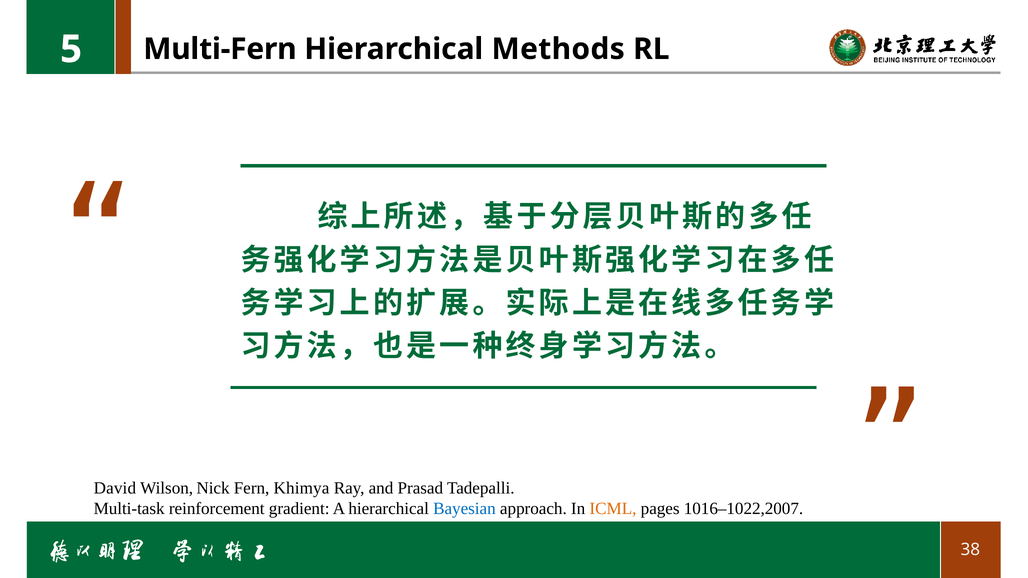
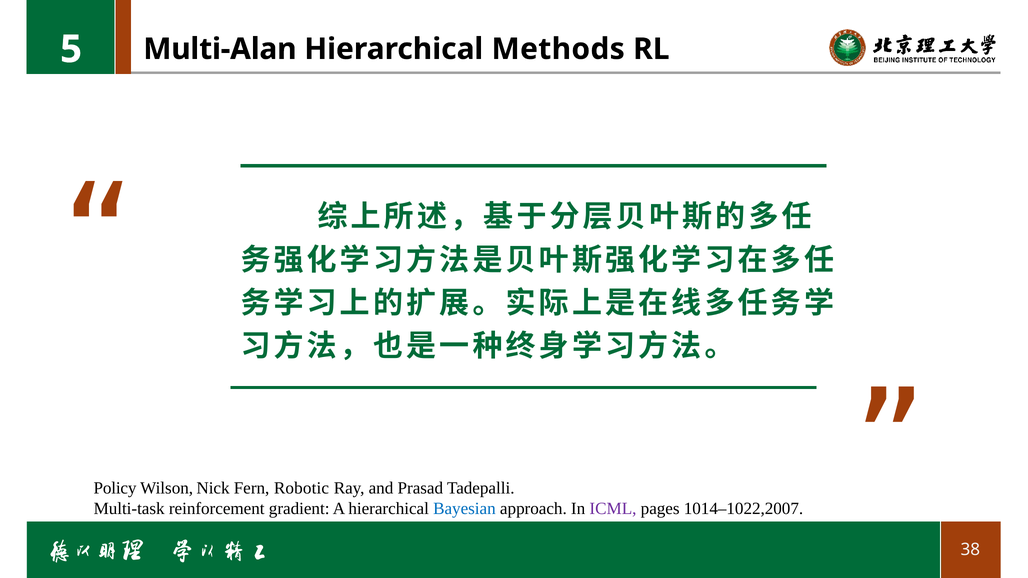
Multi-Fern: Multi-Fern -> Multi-Alan (220, 49)
David: David -> Policy (115, 488)
Khimya: Khimya -> Robotic (301, 488)
ICML colour: orange -> purple (613, 509)
1016–1022,2007: 1016–1022,2007 -> 1014–1022,2007 (744, 509)
